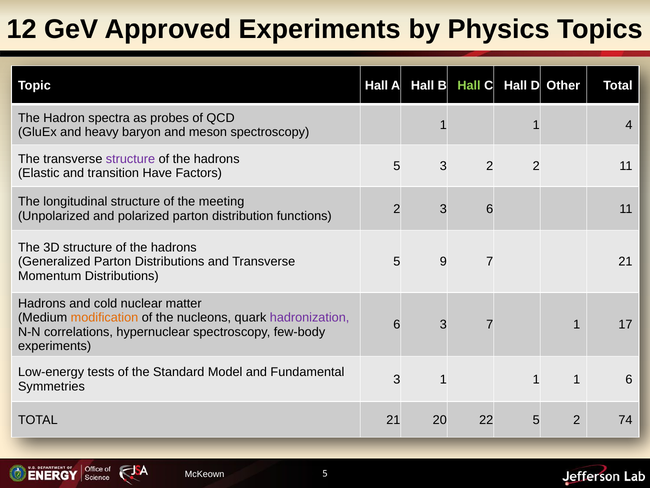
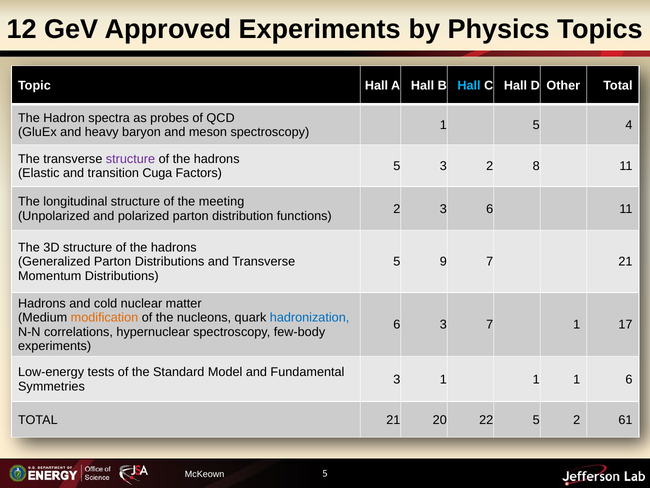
Hall colour: light green -> light blue (469, 85)
1: 1 -> 5 (536, 125)
2 2: 2 -> 8 (536, 166)
Have: Have -> Cuga (157, 173)
hadronization colour: purple -> blue (310, 317)
74: 74 -> 61 (625, 419)
